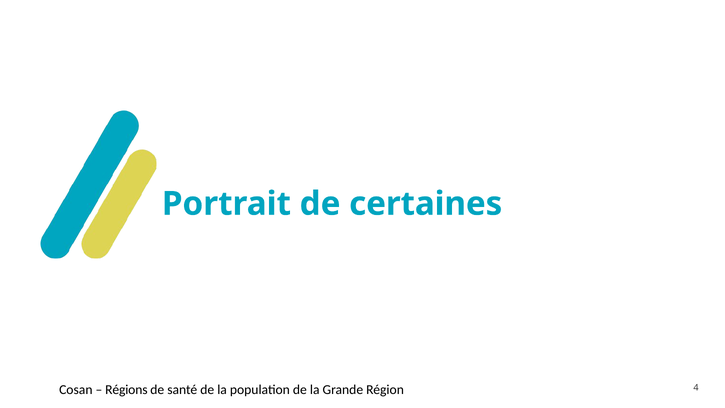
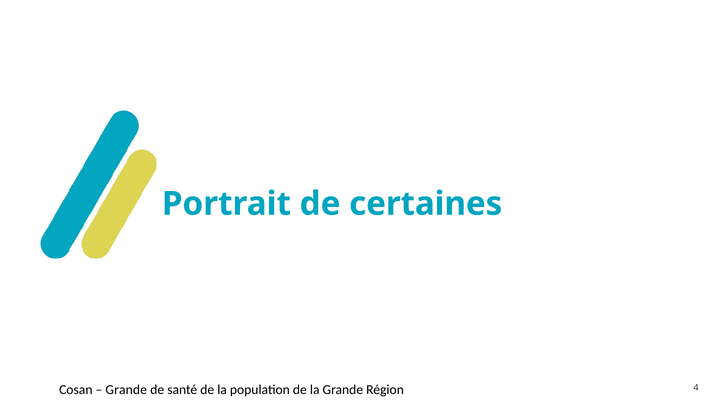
Régions: Régions -> Grande (126, 390)
